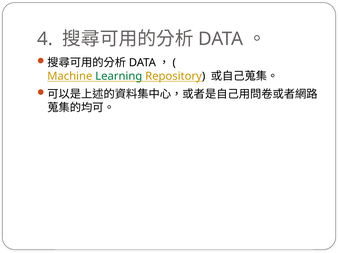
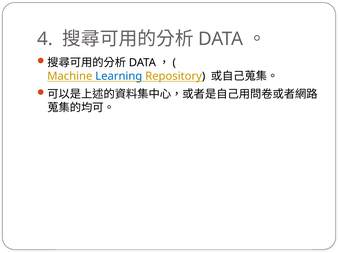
Learning colour: green -> blue (119, 76)
